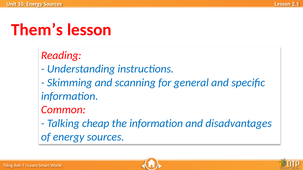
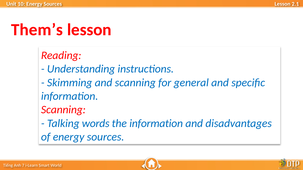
Common: Common -> Scanning (63, 110)
cheap: cheap -> words (96, 124)
